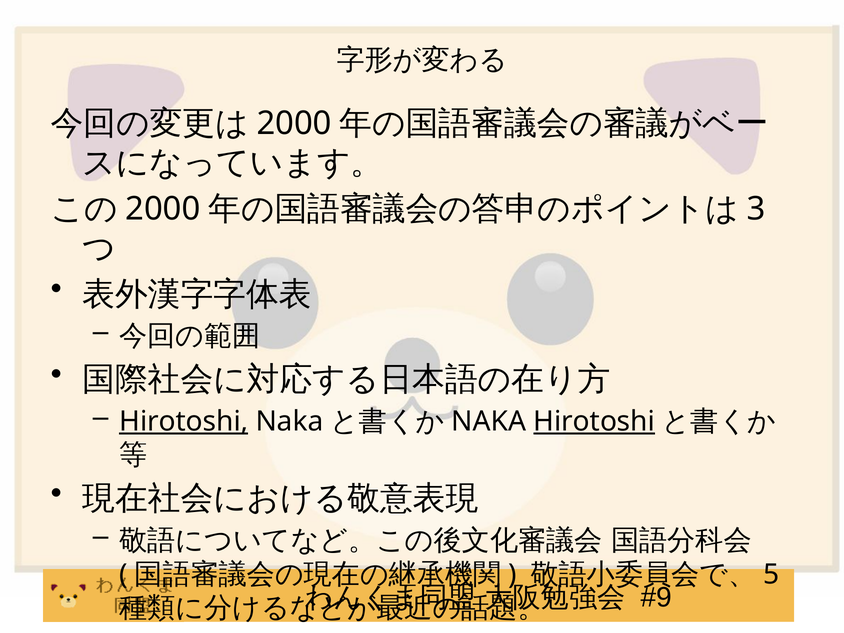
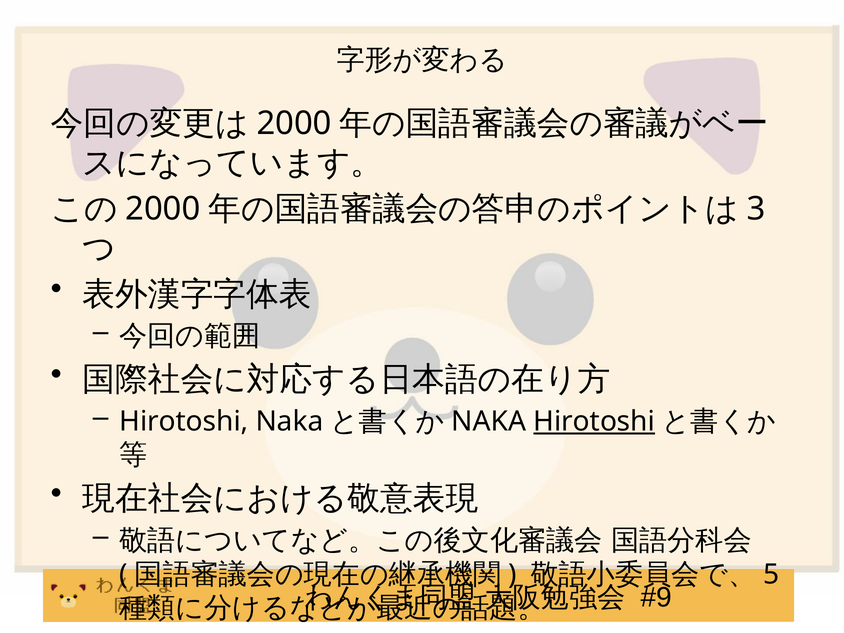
Hirotoshi underline: present -> none (184, 421)
